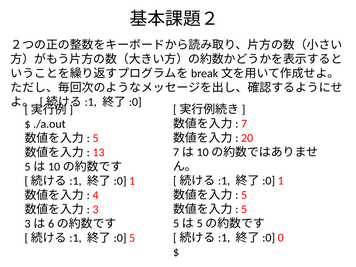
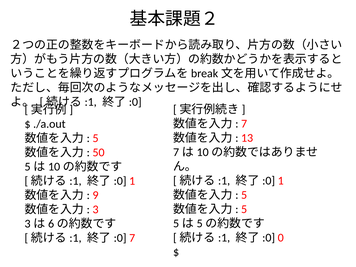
20: 20 -> 13 (247, 138)
13: 13 -> 50 (99, 152)
4: 4 -> 9 (96, 195)
5: 5 -> 7 (132, 238)
